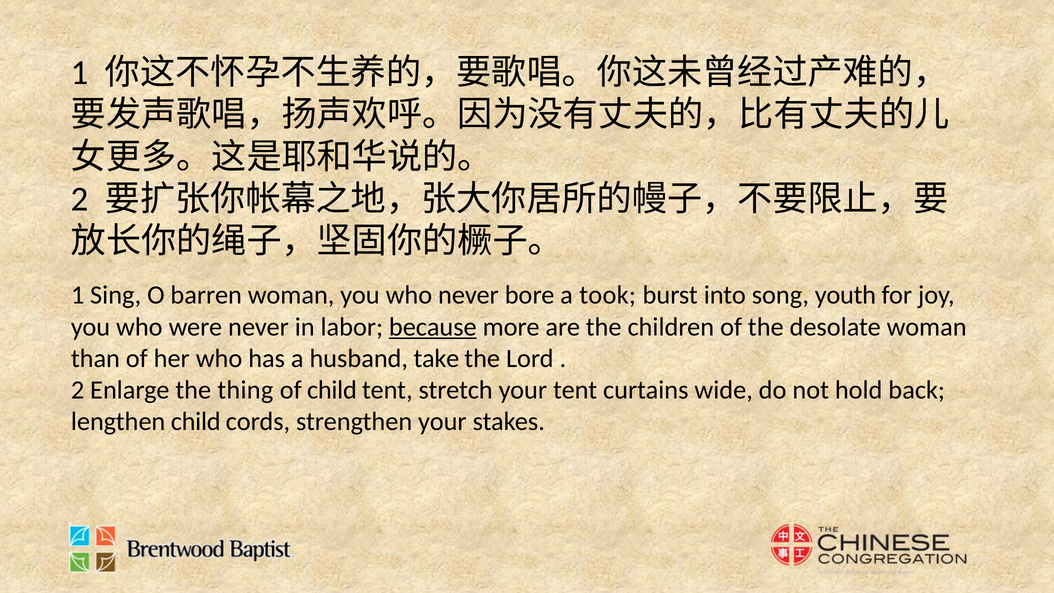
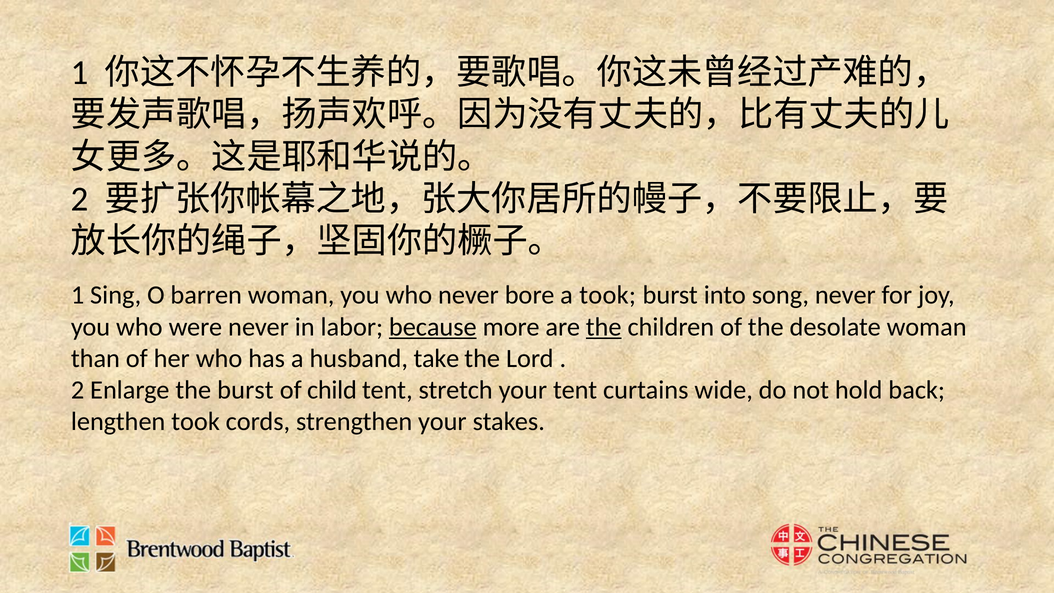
song youth: youth -> never (845, 295)
the underline: none -> present (604, 327)
the thing: thing -> burst (245, 390)
lengthen child: child -> took (196, 422)
